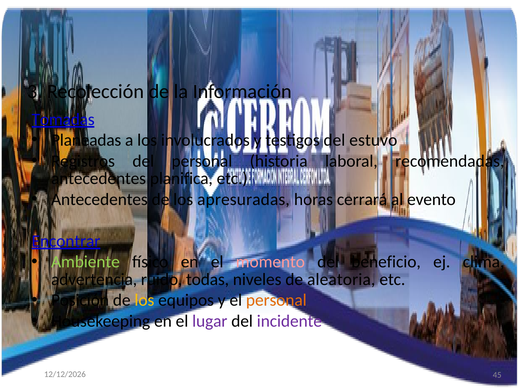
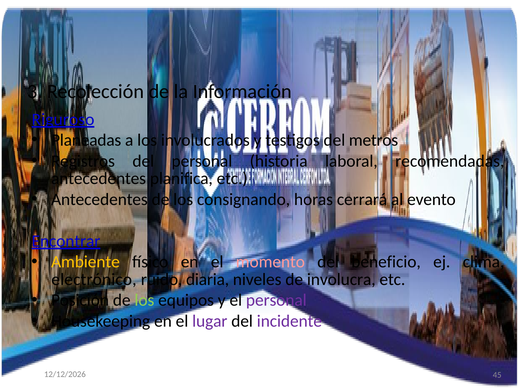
Tomadas: Tomadas -> Riguroso (63, 119)
estuvo: estuvo -> metros (374, 140)
apresuradas: apresuradas -> consignando (244, 199)
Ambiente colour: light green -> yellow (85, 262)
advertencia: advertencia -> electrónico (94, 280)
todas: todas -> diaria (208, 280)
aleatoria: aleatoria -> involucra (341, 280)
los colour: yellow -> light green (144, 300)
personal colour: orange -> purple (276, 300)
